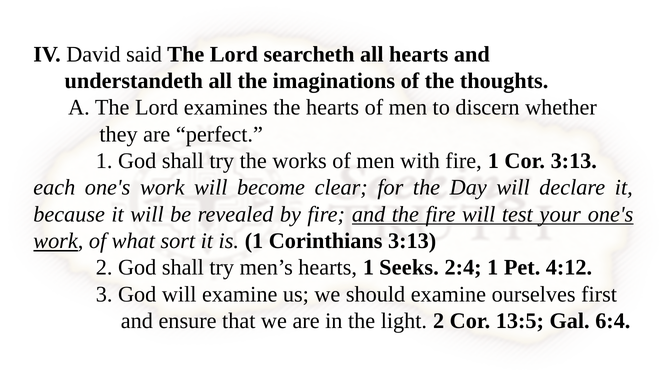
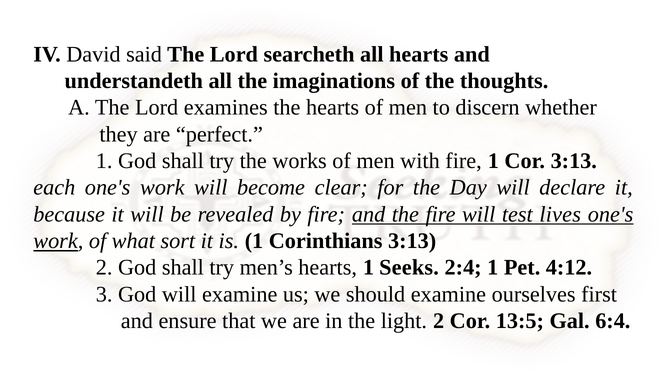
your: your -> lives (560, 214)
